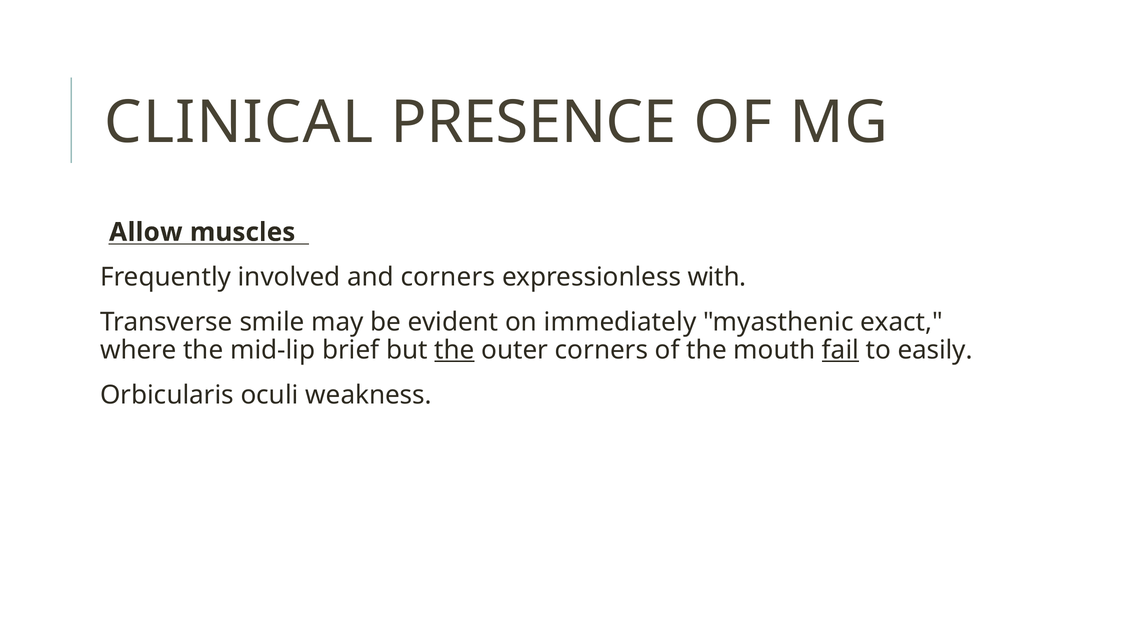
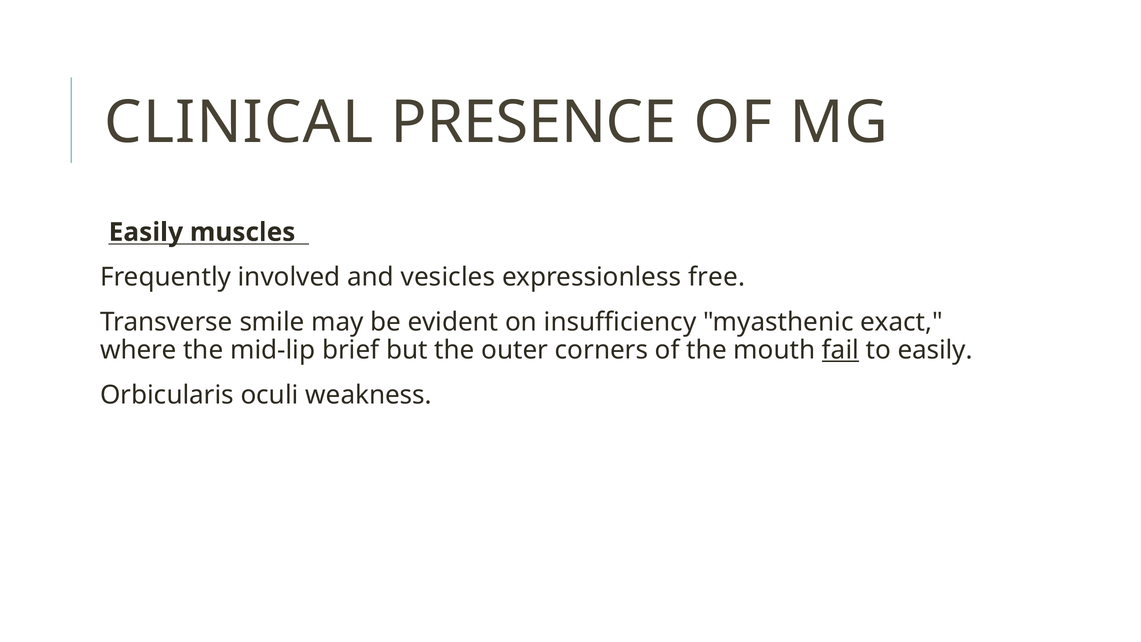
Allow: Allow -> Easily (146, 232)
and corners: corners -> vesicles (448, 277)
with: with -> free (717, 277)
immediately: immediately -> insufficiency (620, 322)
the underline: present -> none (455, 350)
